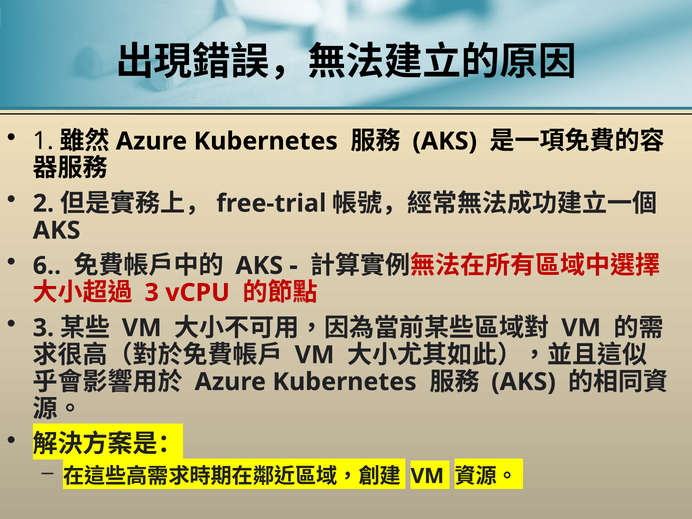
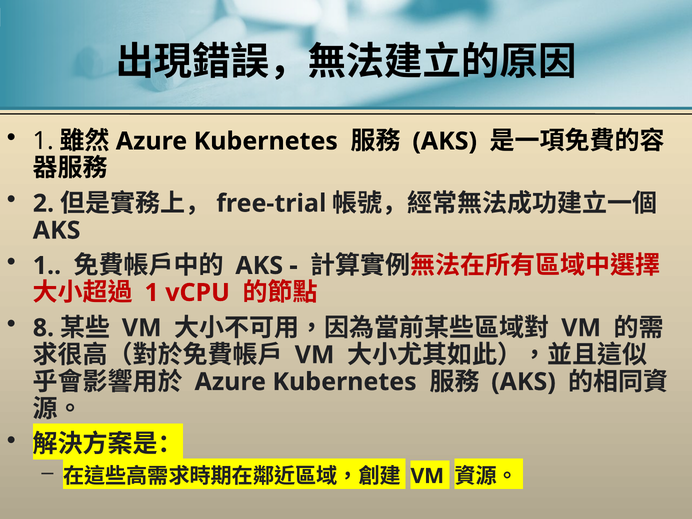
6: 6 -> 1 (47, 266)
3: 3 -> 1 (152, 293)
3: 3 -> 8 (43, 328)
